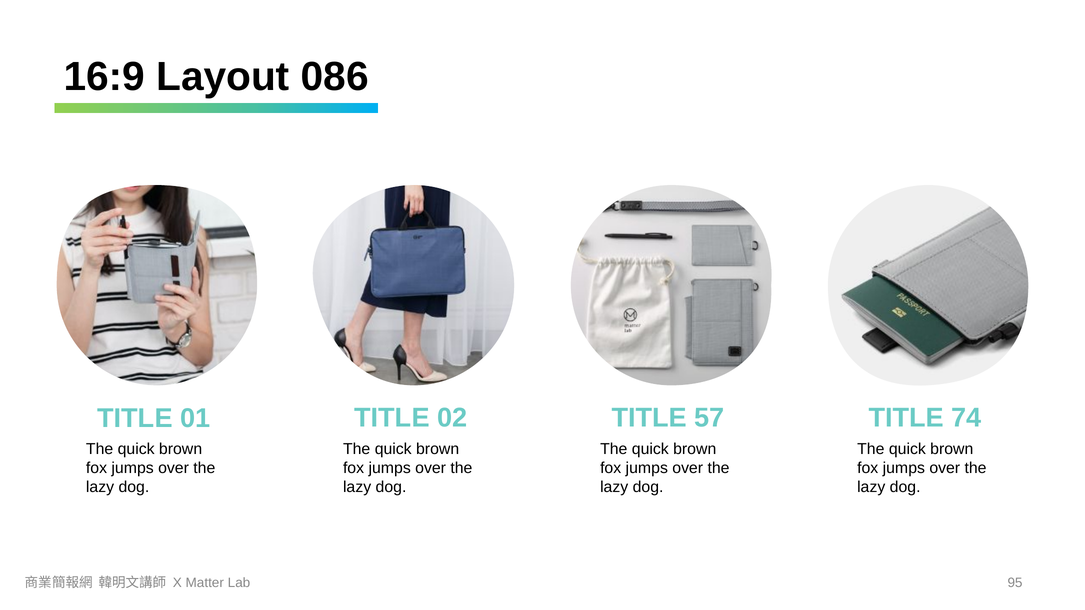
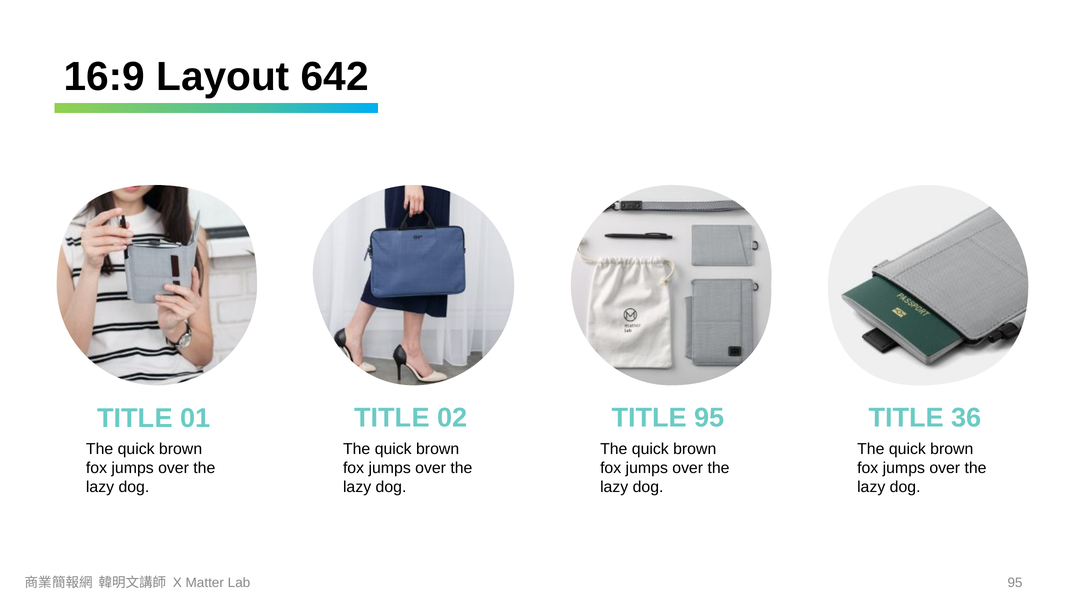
086: 086 -> 642 (335, 77)
TITLE 57: 57 -> 95 (709, 418)
74: 74 -> 36 (967, 418)
